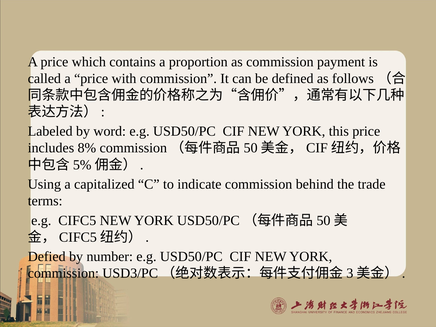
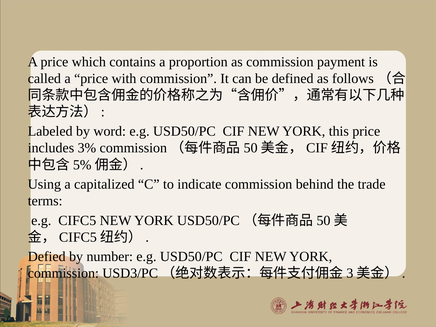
8%: 8% -> 3% (87, 148)
